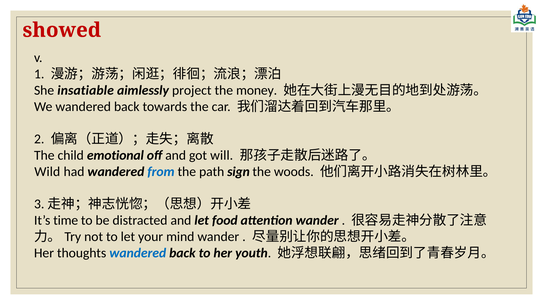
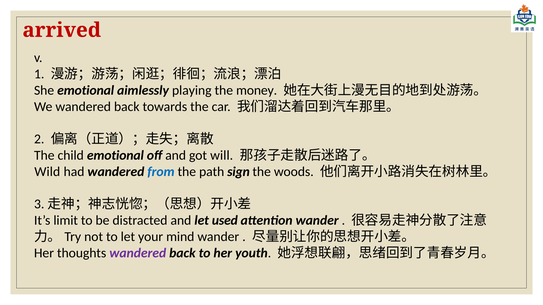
showed: showed -> arrived (62, 30)
She insatiable: insatiable -> emotional (86, 90)
project: project -> playing (192, 90)
time: time -> limit (66, 221)
food: food -> used (225, 221)
wandered colour: blue -> purple (138, 253)
